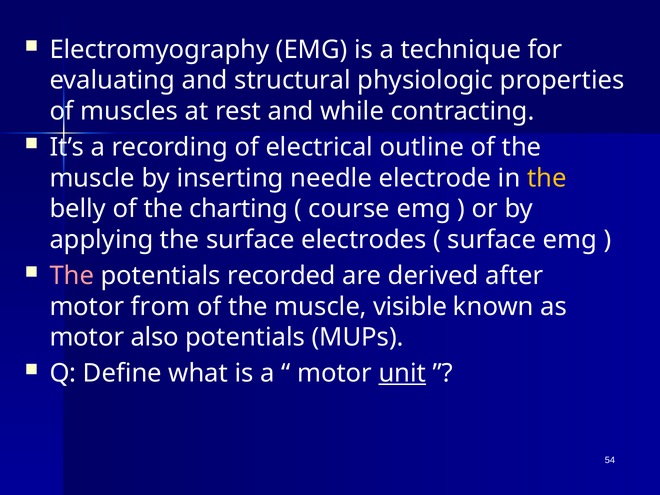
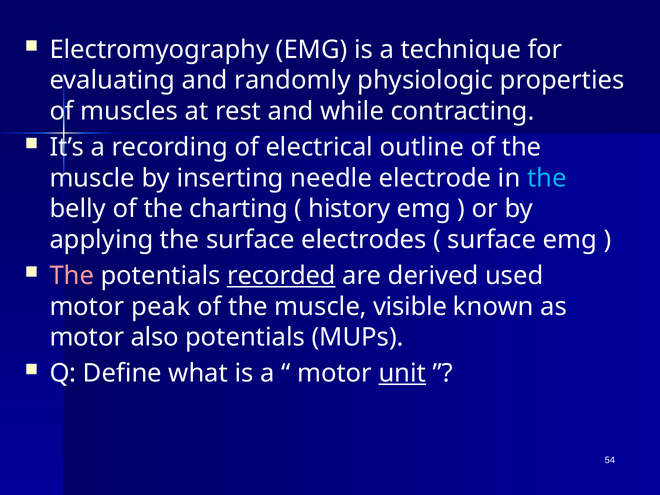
structural: structural -> randomly (293, 81)
the colour: yellow -> light blue (547, 178)
course: course -> history (349, 209)
recorded underline: none -> present (281, 276)
after: after -> used (514, 276)
from: from -> peak (161, 307)
